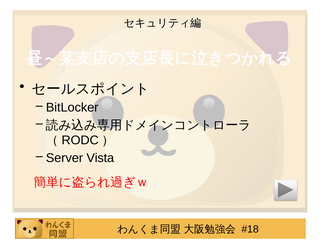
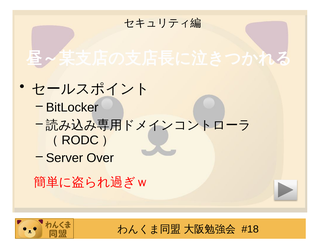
Vista: Vista -> Over (100, 158)
